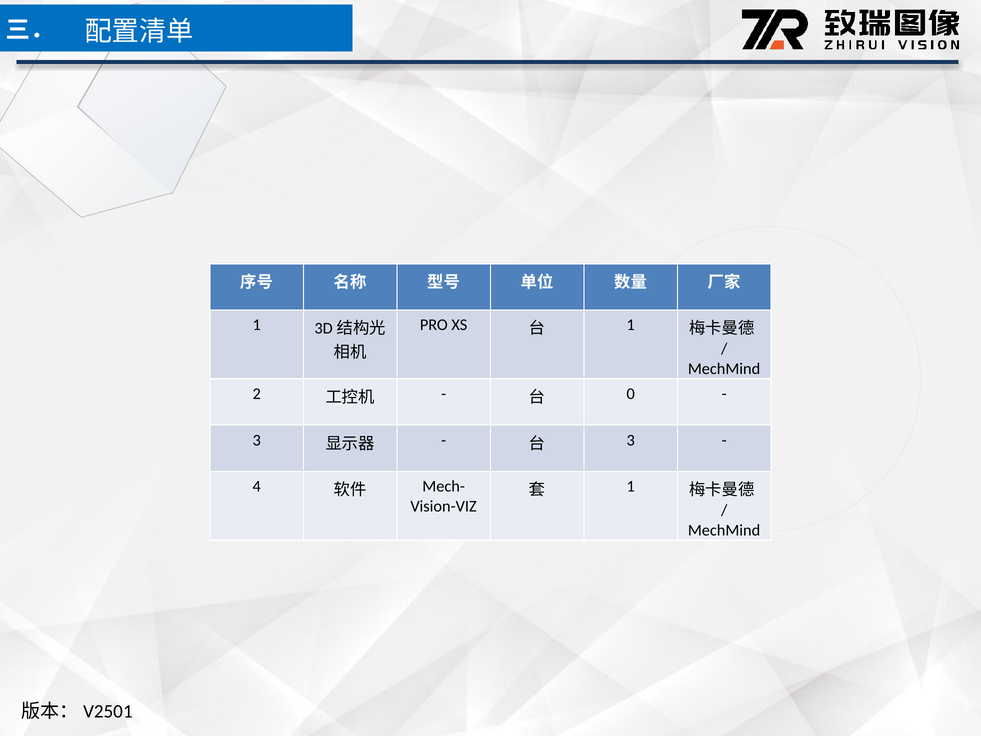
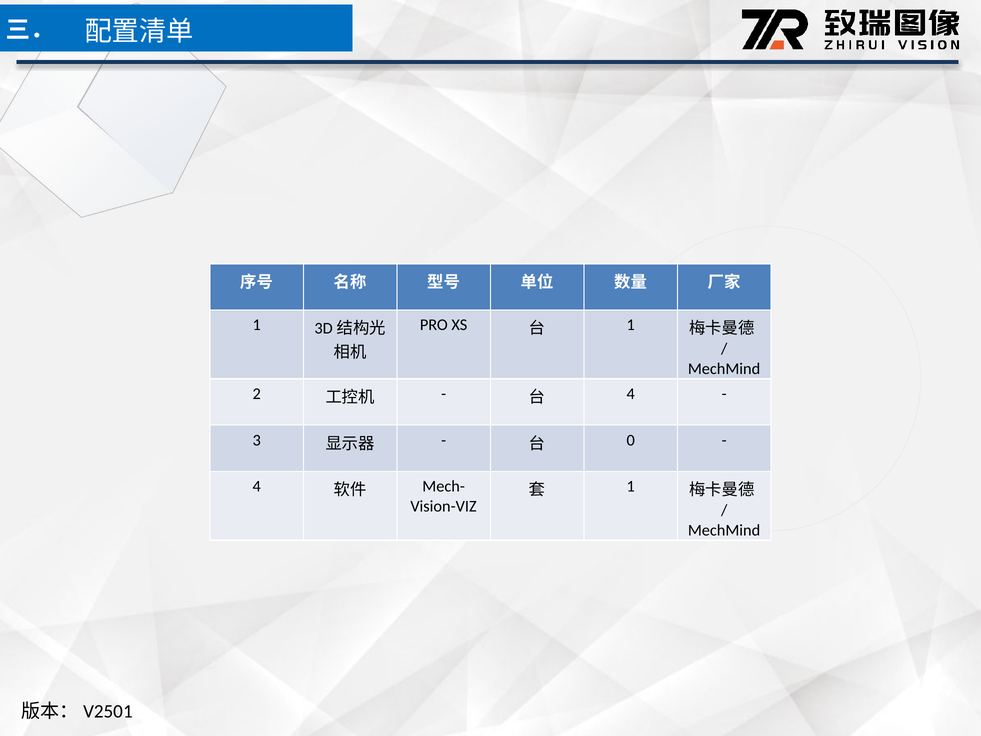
0: 0 -> 4 (631, 394)
3: 3 -> 0 (631, 440)
